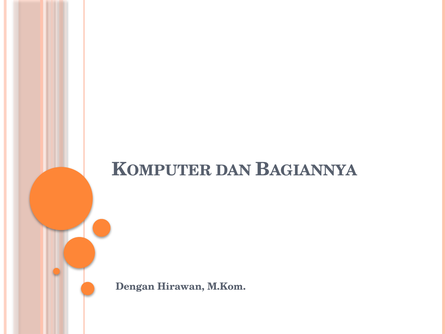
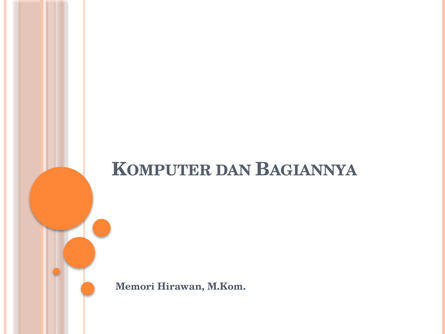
Dengan: Dengan -> Memori (135, 286)
